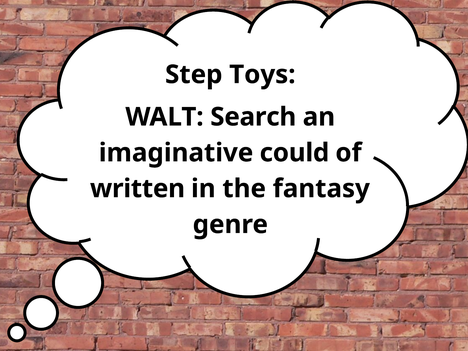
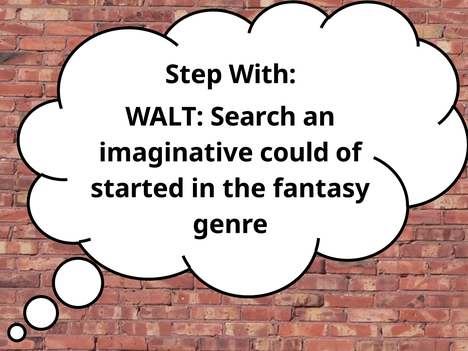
Toys: Toys -> With (262, 75)
written: written -> started (137, 189)
